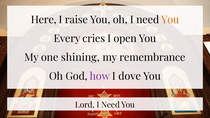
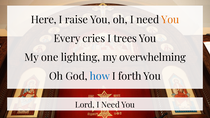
open: open -> trees (125, 39)
shining: shining -> lighting (80, 58)
remembrance: remembrance -> overwhelming (152, 58)
how colour: purple -> blue (100, 76)
dove: dove -> forth (130, 76)
